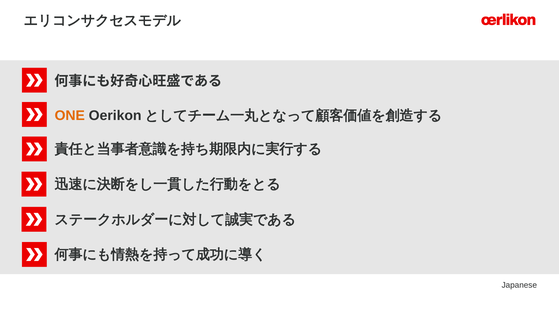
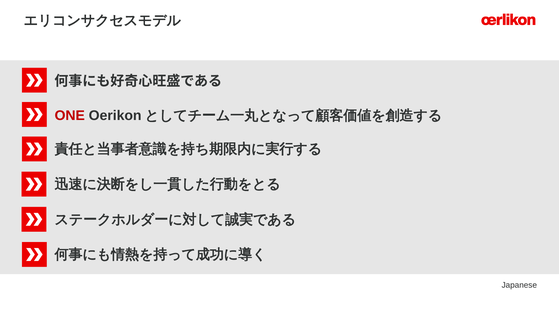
ONE colour: orange -> red (70, 116)
